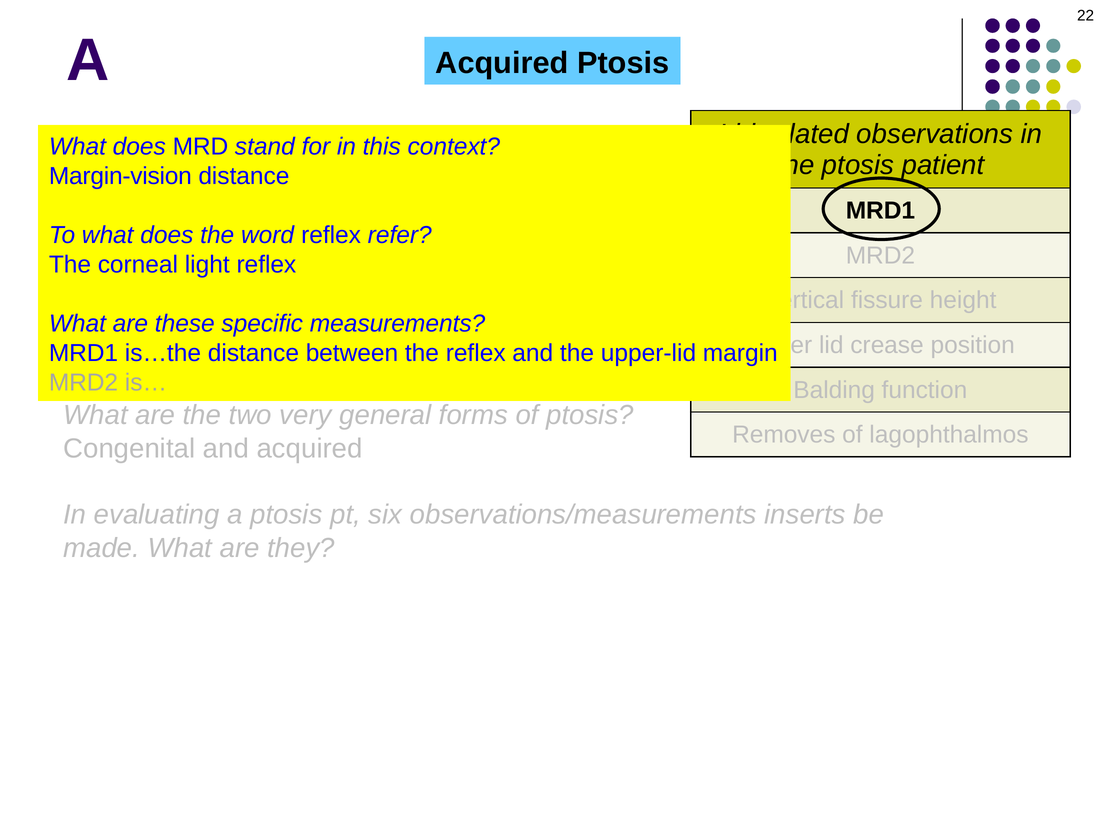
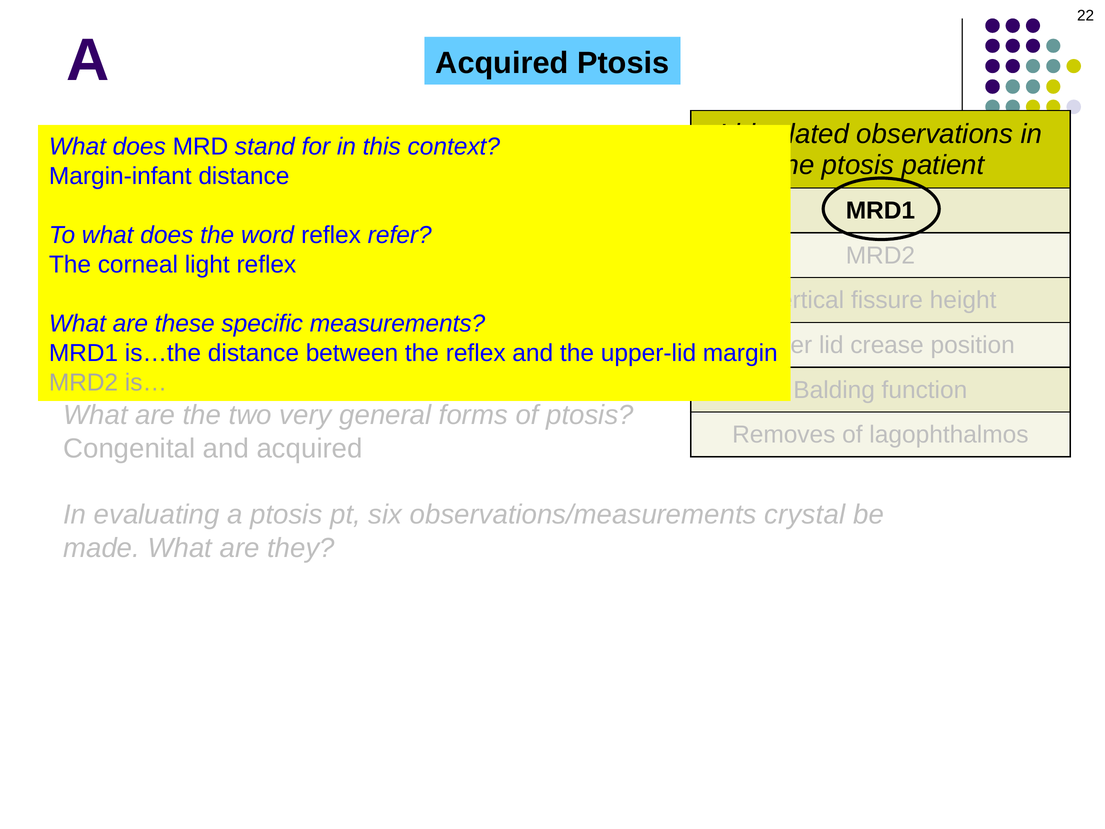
Margin-vision: Margin-vision -> Margin-infant (120, 176)
inserts: inserts -> crystal (805, 515)
